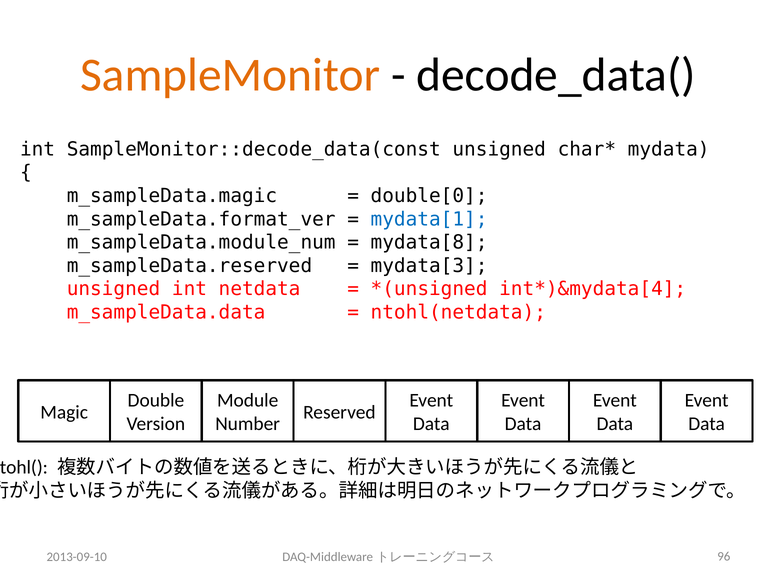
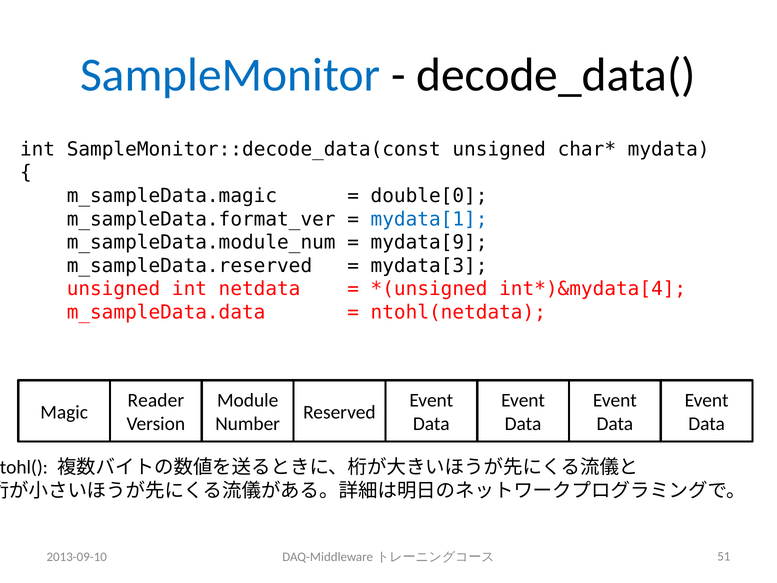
SampleMonitor colour: orange -> blue (230, 75)
mydata[8: mydata[8 -> mydata[9 (429, 242)
Double: Double -> Reader (156, 400)
96: 96 -> 51 (724, 556)
